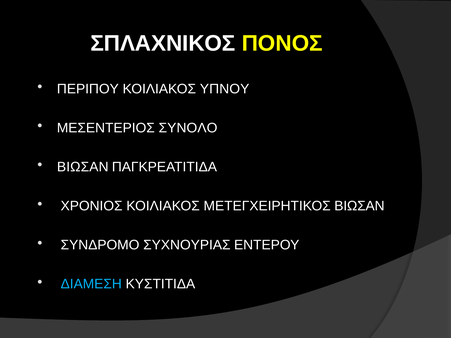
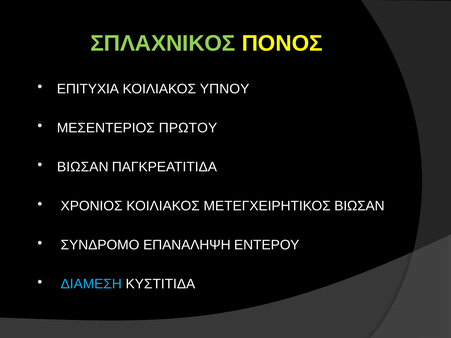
ΣΠΛΑΧΝΙΚΟΣ colour: white -> light green (163, 43)
ΠΕΡΙΠΟΥ: ΠΕΡΙΠΟΥ -> ΕΠΙΤΥΧΙΑ (88, 89)
ΣΥΝΟΛΟ: ΣΥΝΟΛΟ -> ΠΡΩΤΟΥ (188, 128)
ΣΥΧΝΟΥΡΙΑΣ: ΣΥΧΝΟΥΡΙΑΣ -> ΕΠΑΝΑΛΗΨΗ (187, 245)
